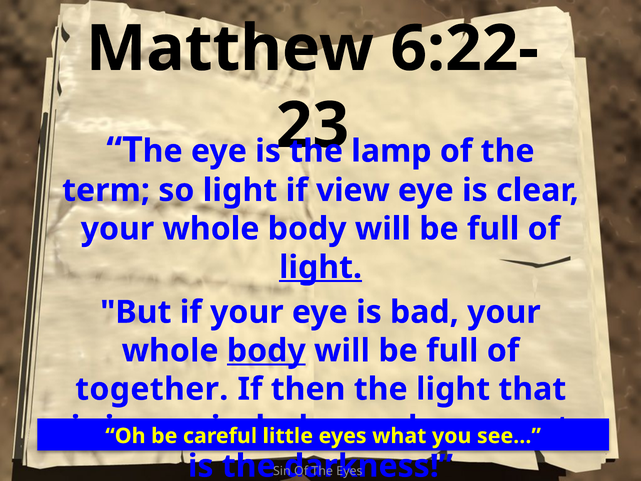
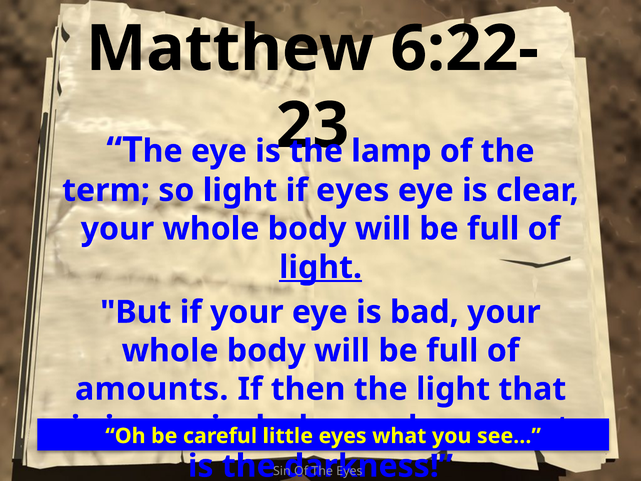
if view: view -> eyes (353, 190)
body underline: present -> none (266, 351)
together: together -> amounts (152, 389)
